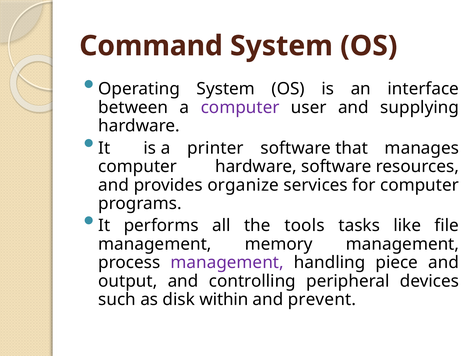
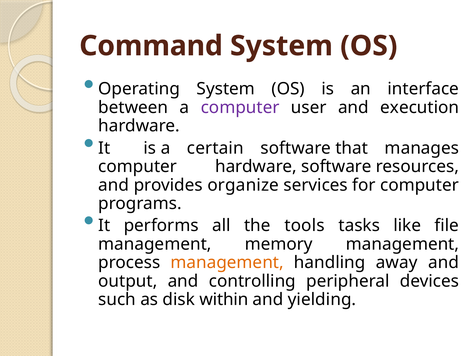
supplying: supplying -> execution (420, 108)
printer: printer -> certain (215, 148)
management colour: purple -> orange (227, 263)
piece: piece -> away (397, 263)
prevent: prevent -> yielding (322, 300)
